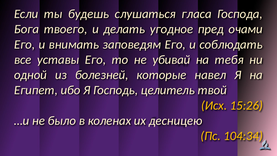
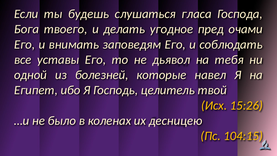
убивай: убивай -> дьявол (171, 60)
104:34: 104:34 -> 104:15 (243, 136)
